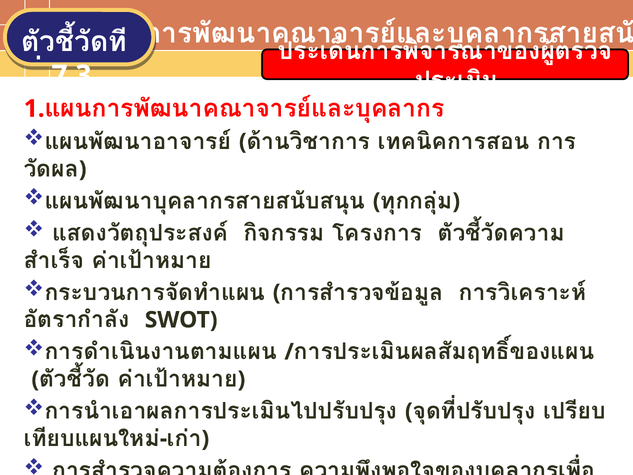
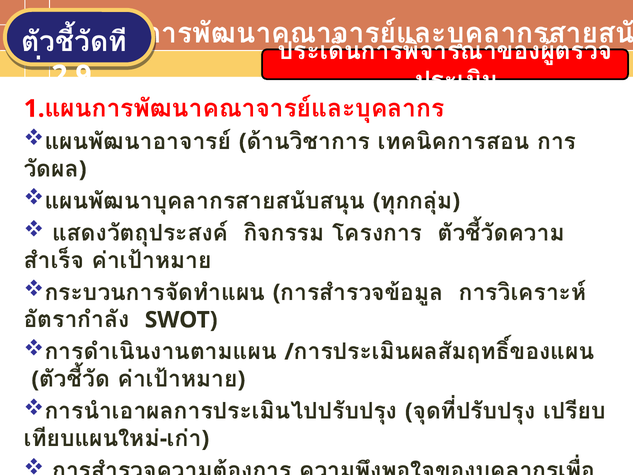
7.3: 7.3 -> 2.9 (71, 75)
